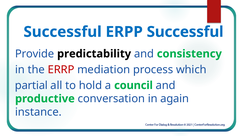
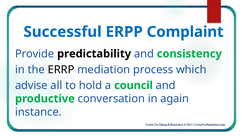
ERPP Successful: Successful -> Complaint (185, 32)
ERRP colour: red -> black (61, 70)
partial: partial -> advise (31, 85)
